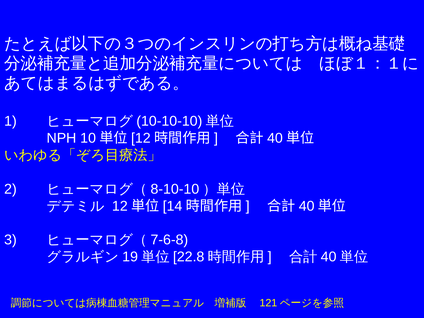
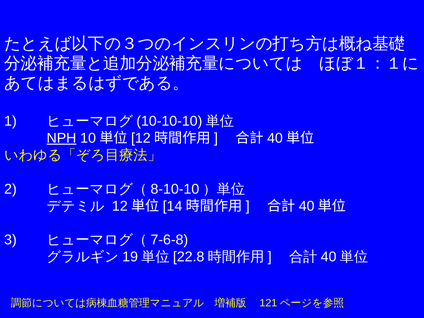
NPH underline: none -> present (61, 138)
